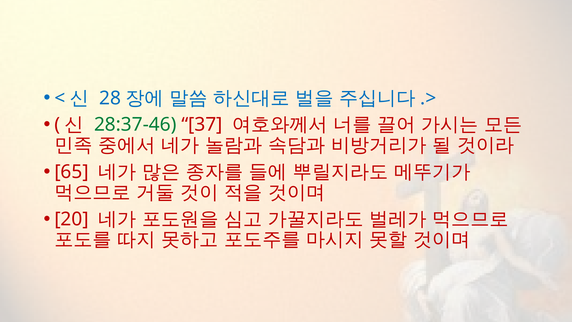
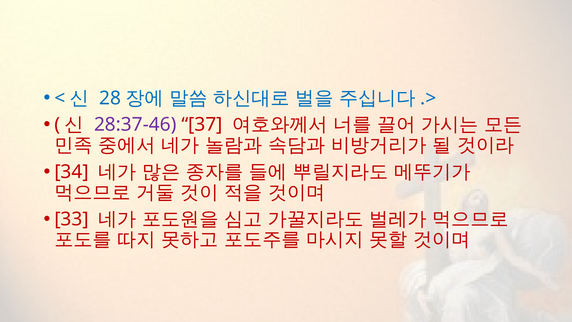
28:37-46 colour: green -> purple (135, 125)
65: 65 -> 34 (72, 172)
20: 20 -> 33 (72, 219)
